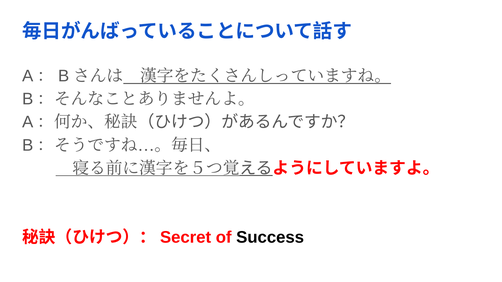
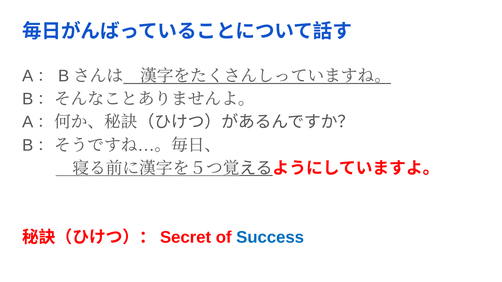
Success colour: black -> blue (270, 238)
